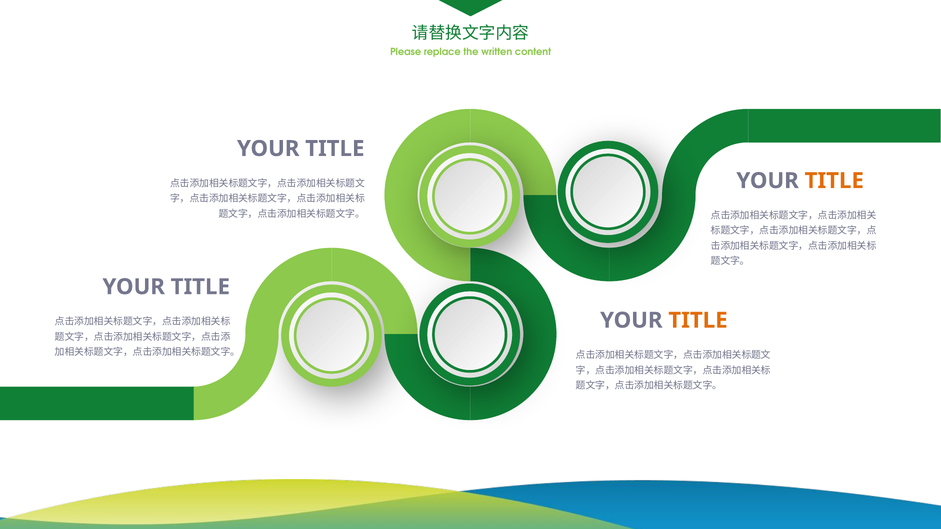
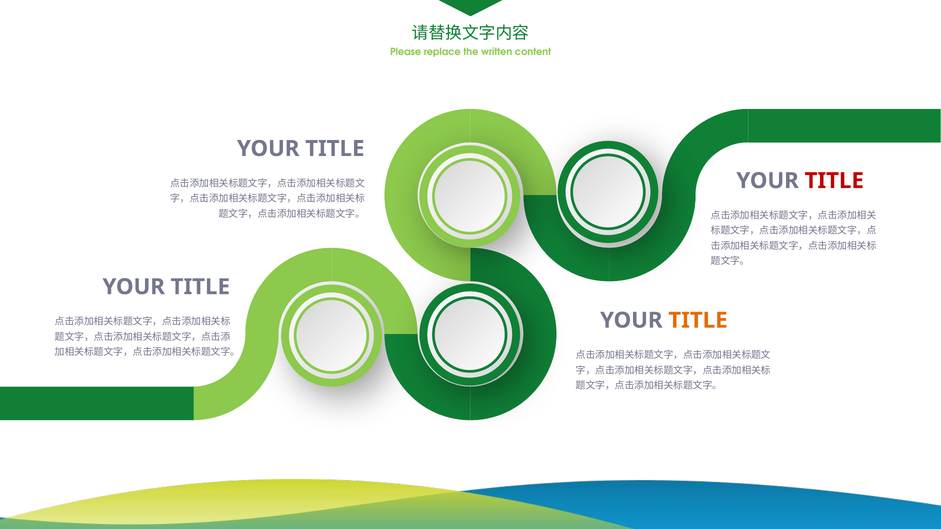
TITLE colour: orange -> red (834, 181)
